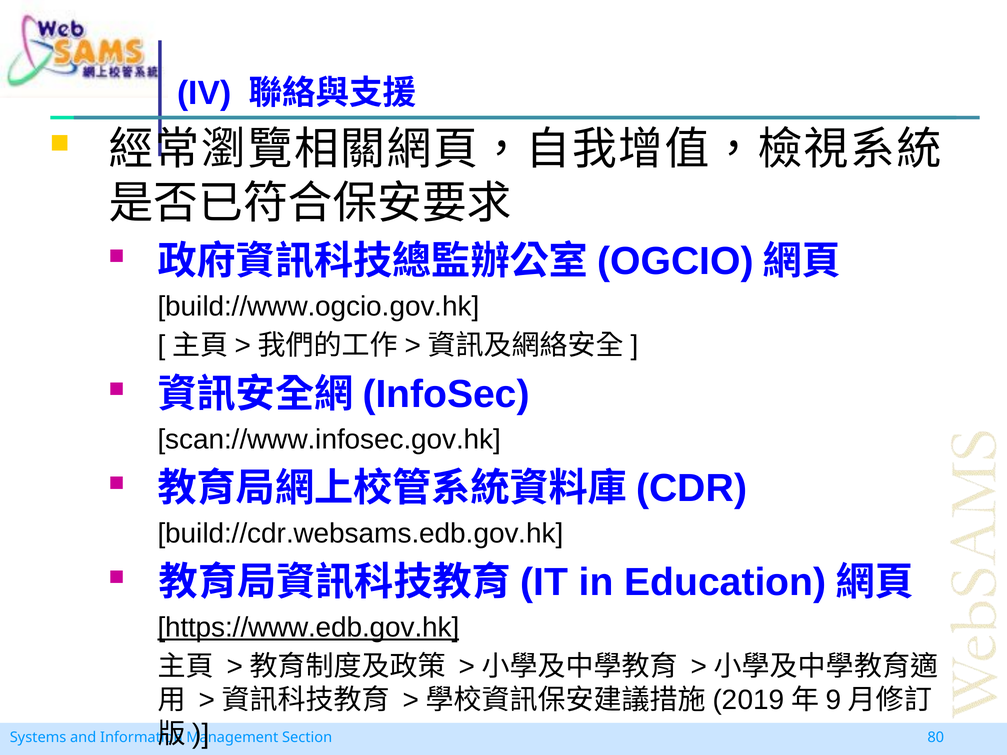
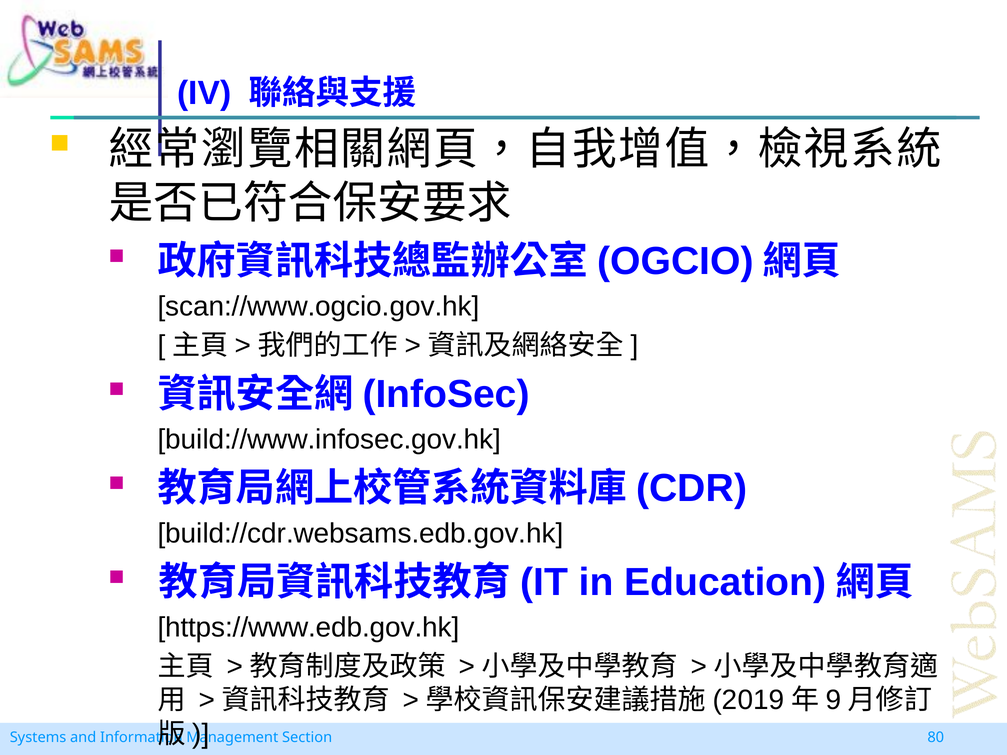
build://www.ogcio.gov.hk: build://www.ogcio.gov.hk -> scan://www.ogcio.gov.hk (319, 306)
scan://www.infosec.gov.hk: scan://www.infosec.gov.hk -> build://www.infosec.gov.hk (329, 440)
https://www.edb.gov.hk underline: present -> none (308, 628)
